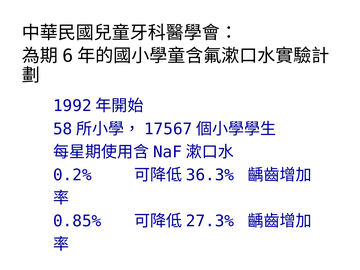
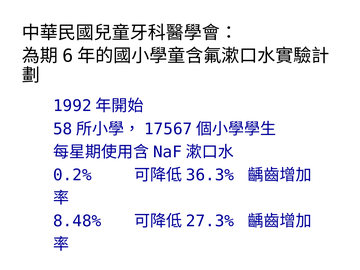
0.85%: 0.85% -> 8.48% (77, 221)
